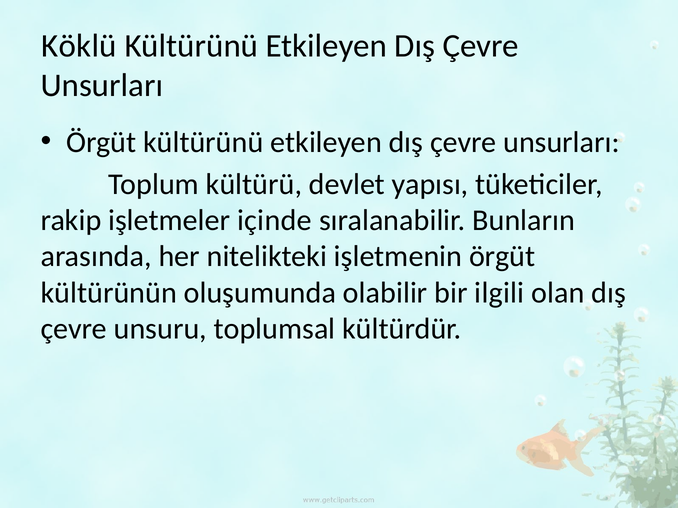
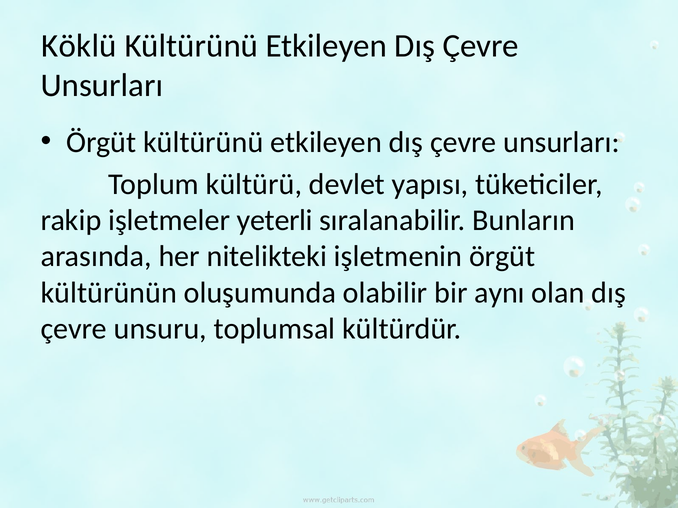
içinde: içinde -> yeterli (275, 221)
ilgili: ilgili -> aynı (500, 293)
